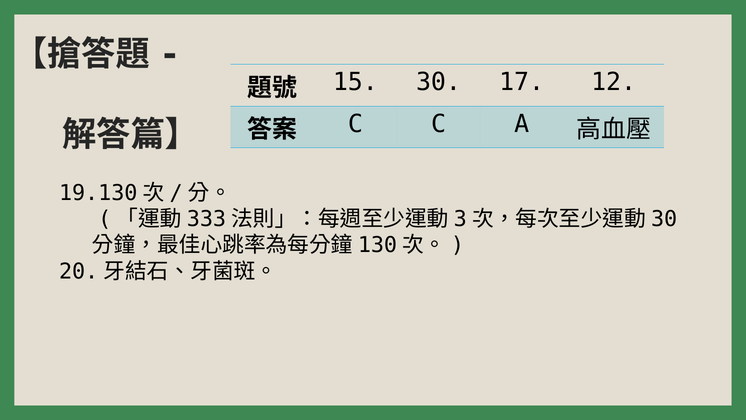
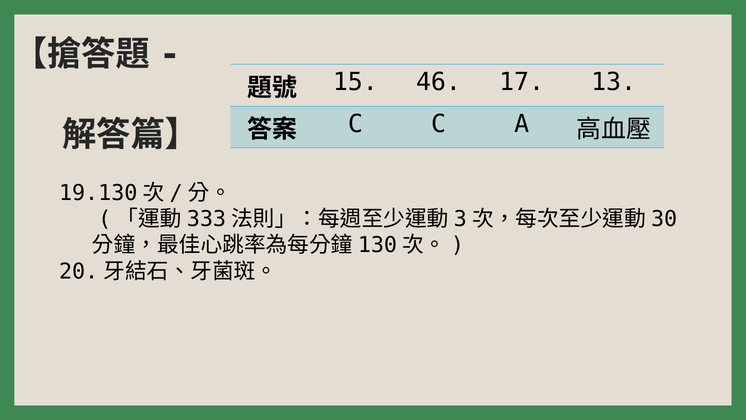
30: 30 -> 46 (438, 82)
12: 12 -> 13 (614, 82)
